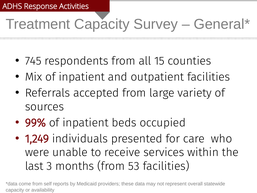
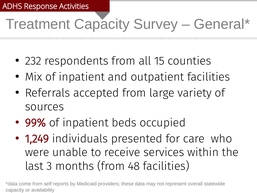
745: 745 -> 232 (33, 61)
53: 53 -> 48 (134, 166)
